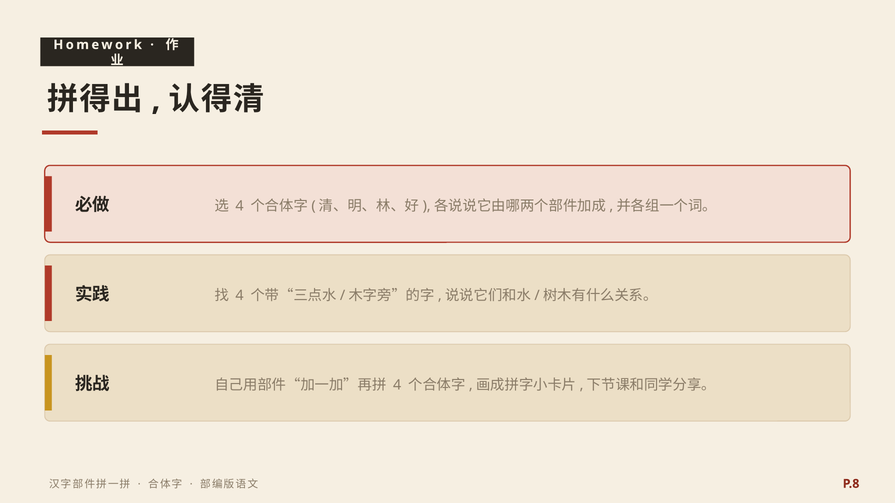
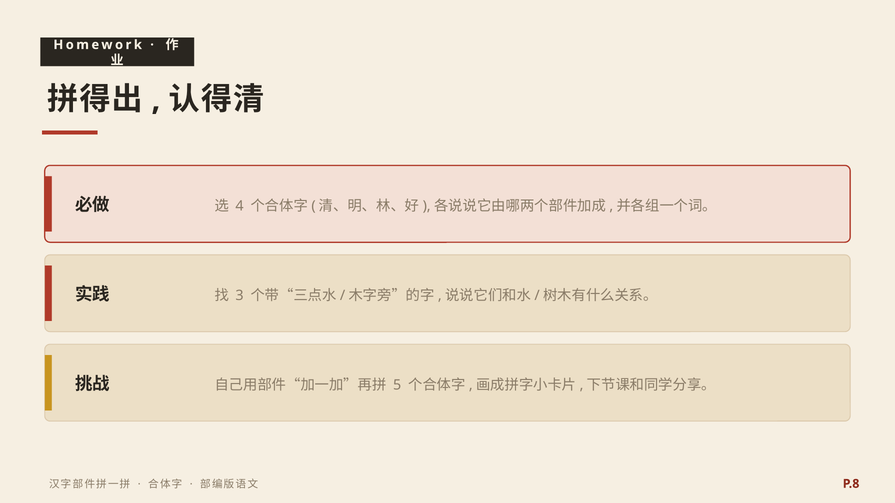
4: 4 -> 3 (240, 296)
4: 4 -> 5 (397, 385)
